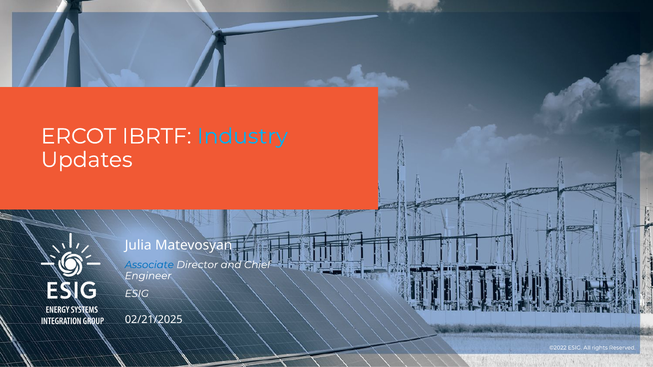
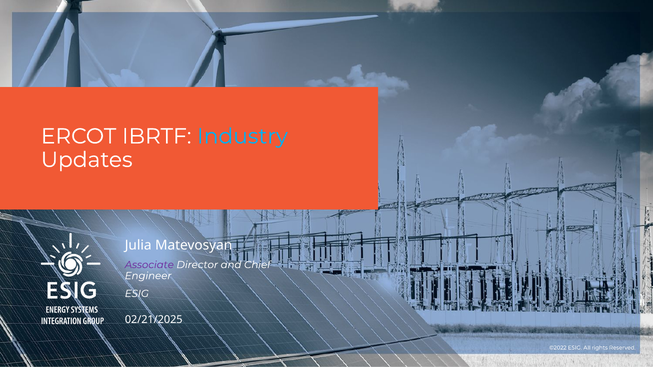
Associate colour: blue -> purple (149, 265)
